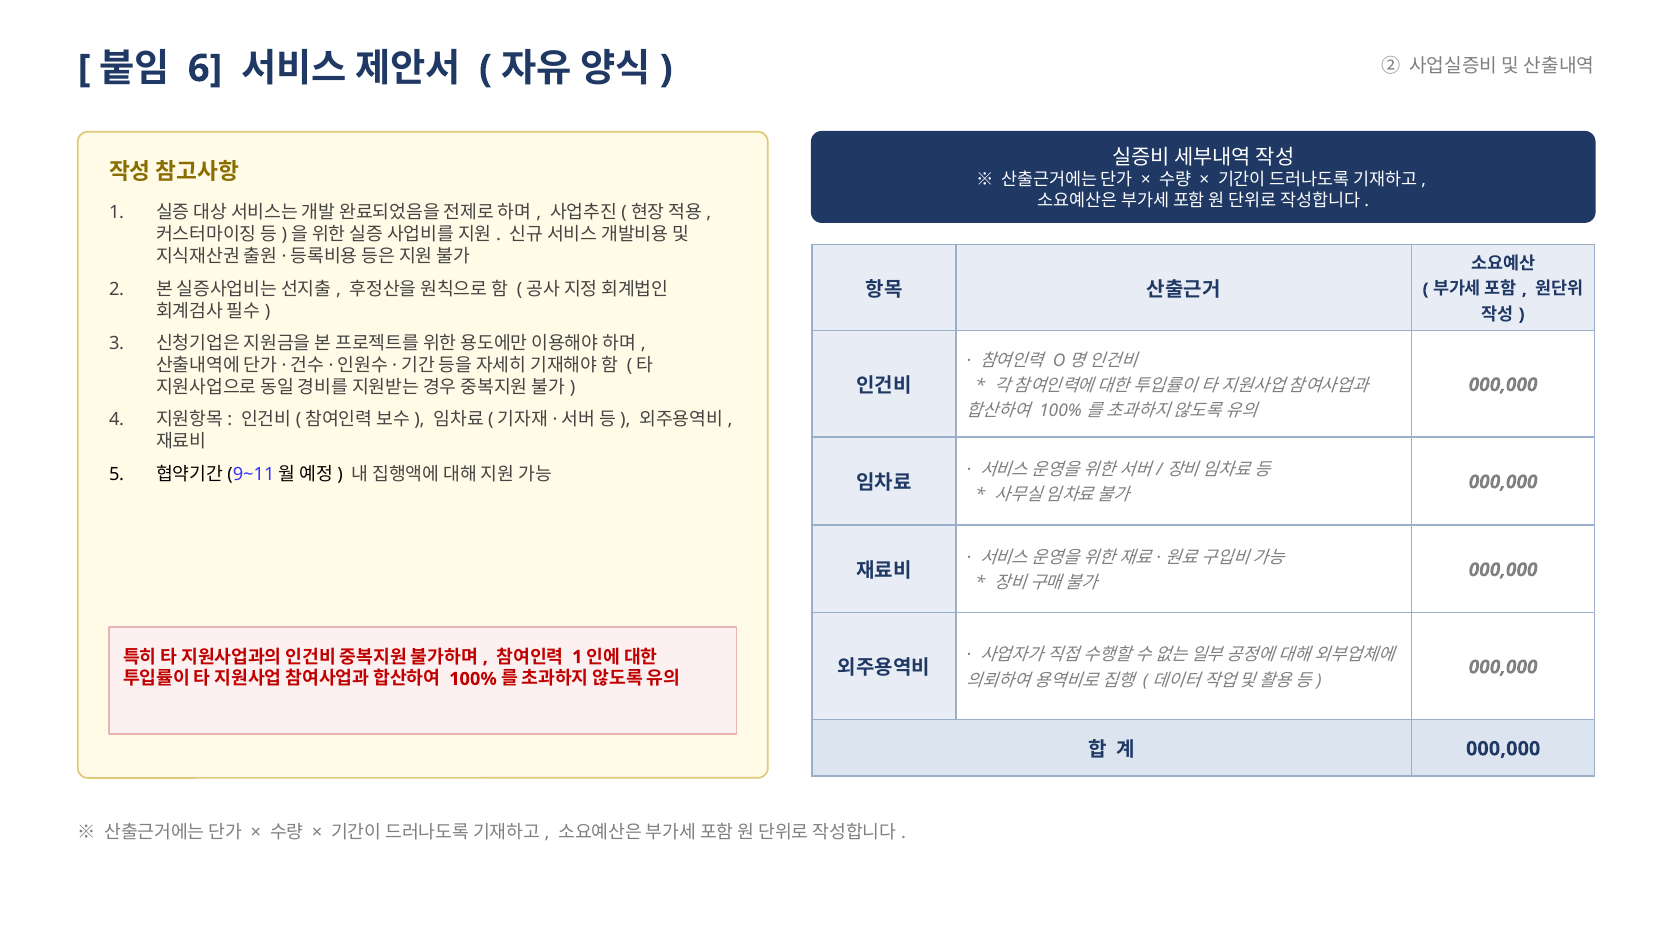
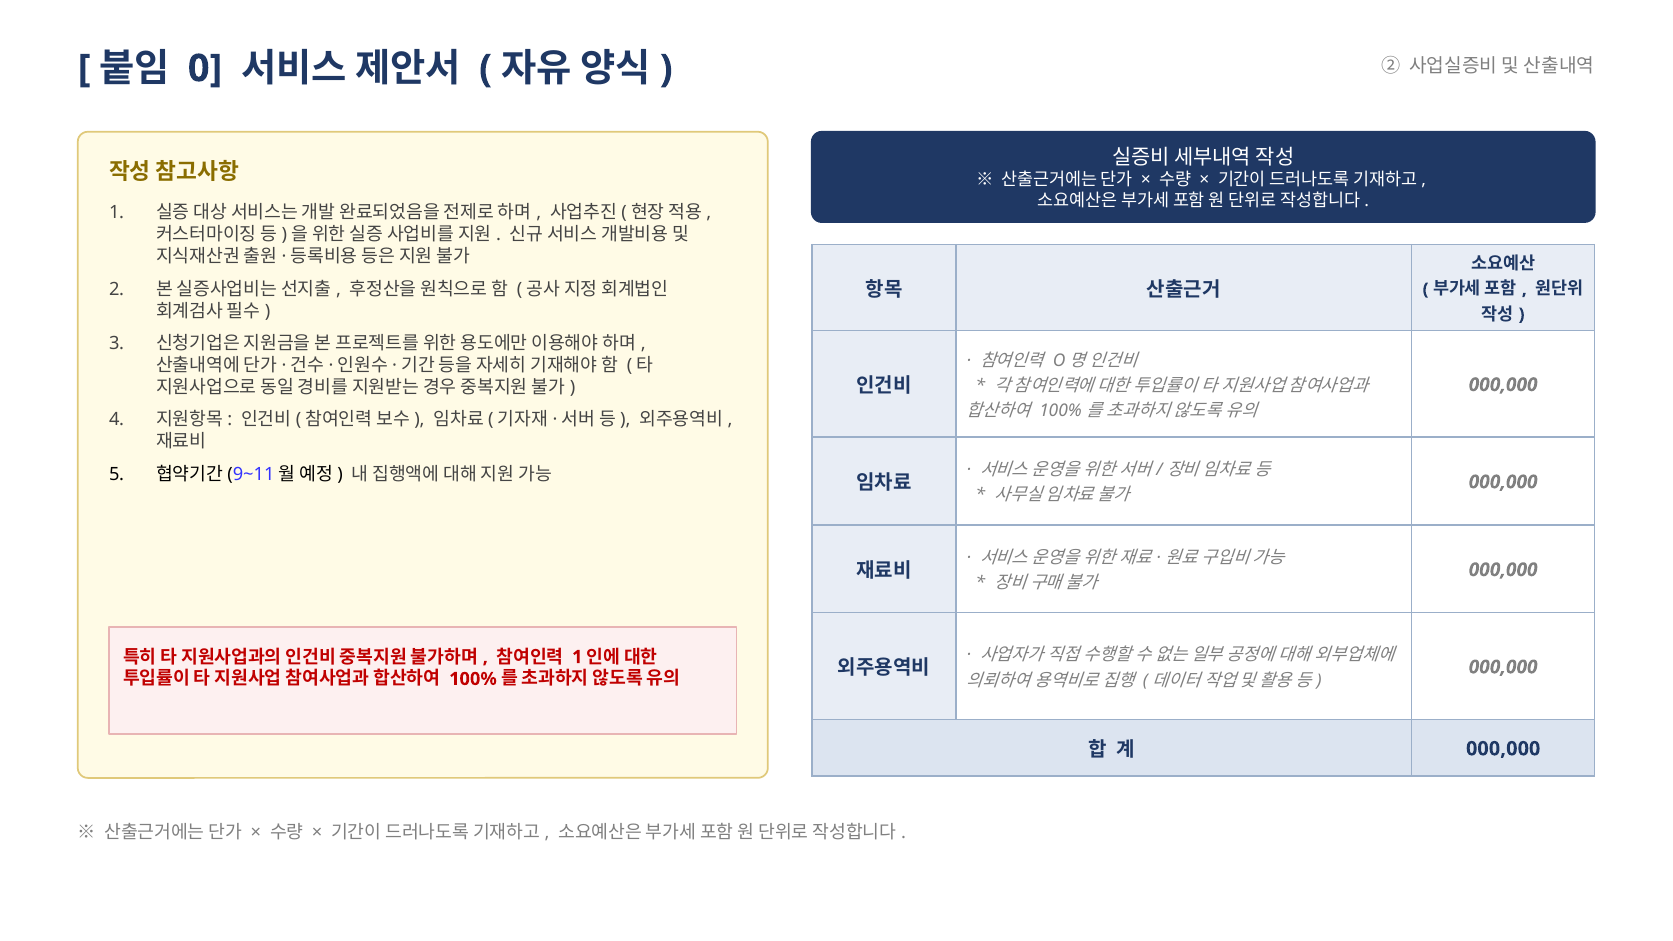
6: 6 -> 0 (205, 69)
